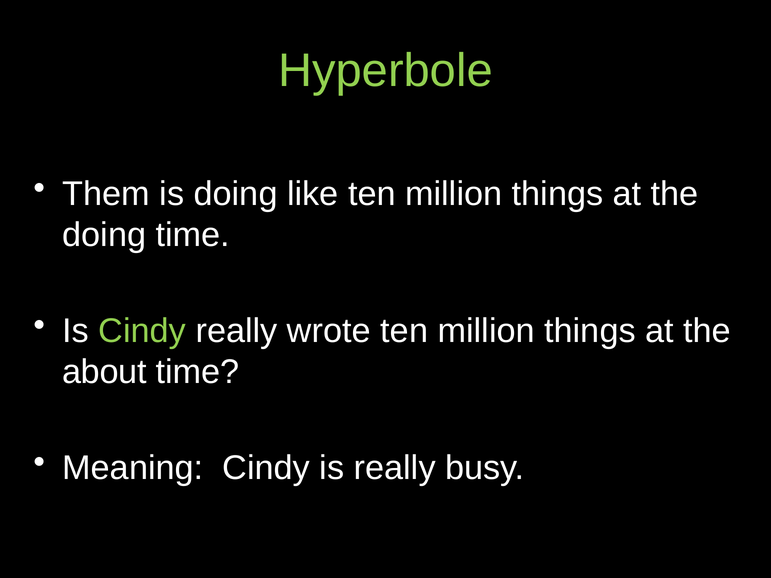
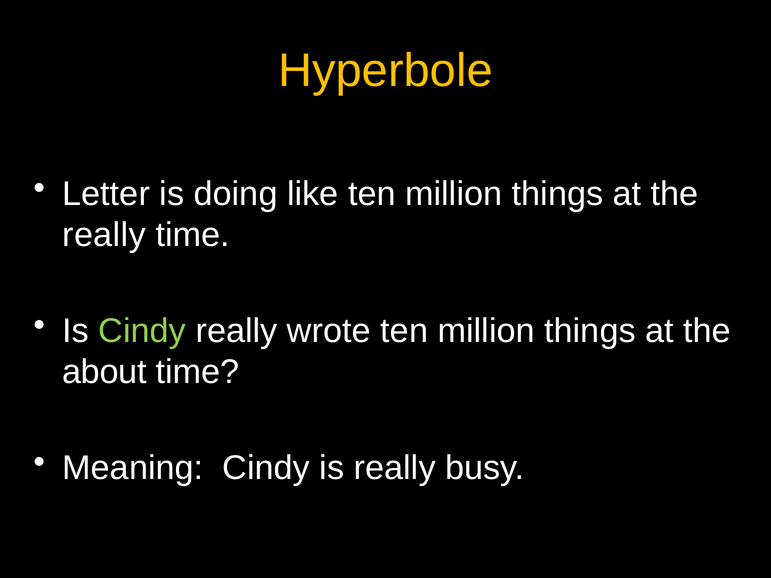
Hyperbole colour: light green -> yellow (385, 71)
Them: Them -> Letter (106, 194)
doing: doing -> really (104, 235)
